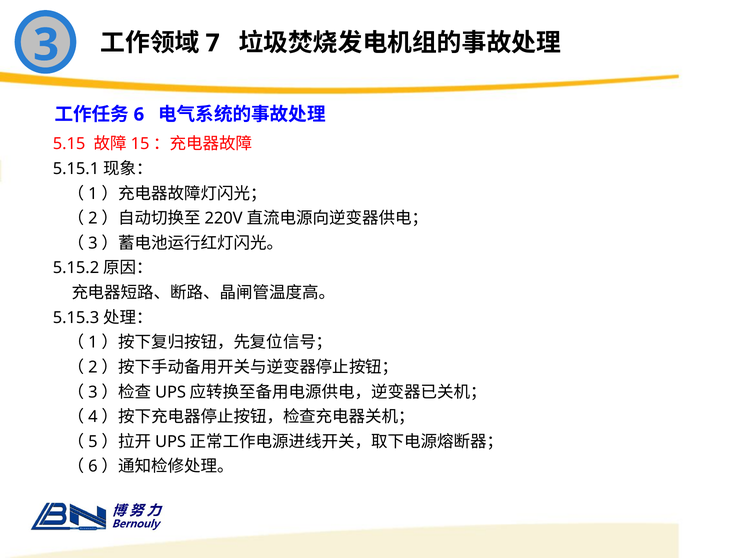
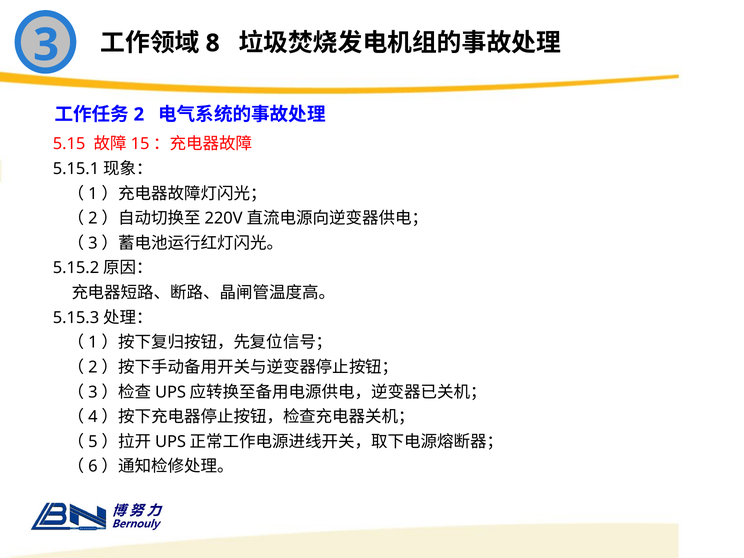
7: 7 -> 8 (213, 43)
6: 6 -> 2 (139, 114)
